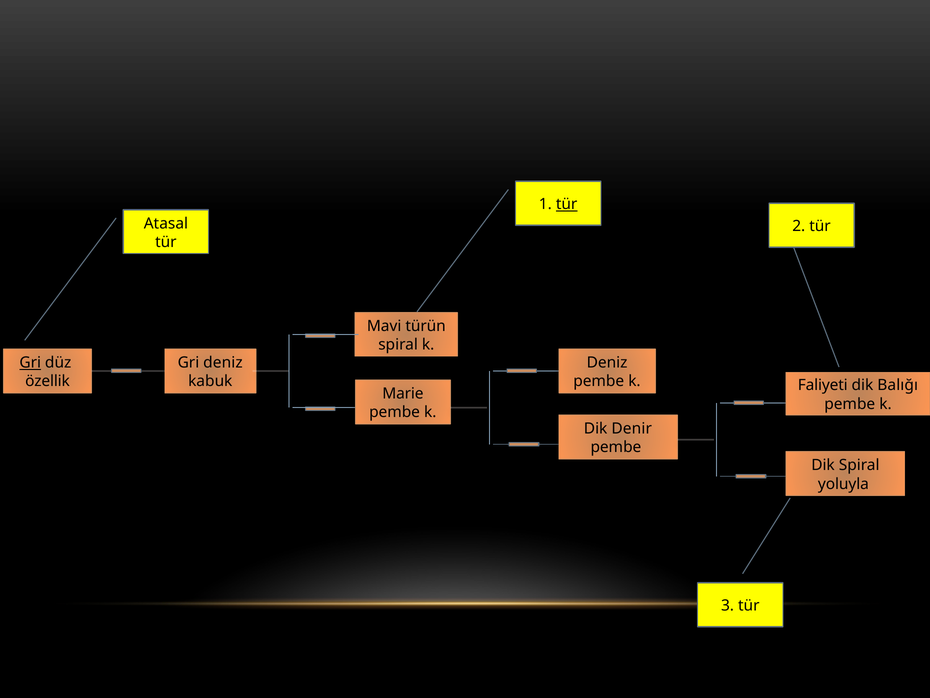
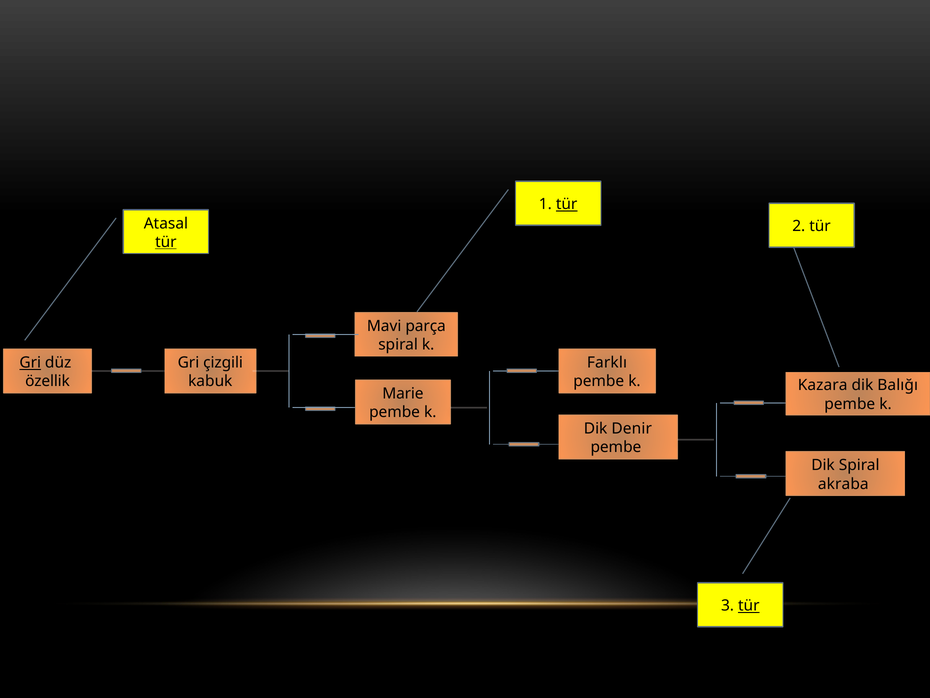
tür underline: none -> present (166, 242)
türün: türün -> parça (426, 326)
Gri deniz: deniz -> çizgili (223, 362)
Deniz: Deniz -> Farklı (607, 362)
Faliyeti: Faliyeti -> Kazara (823, 385)
yoluyla: yoluyla -> akraba (843, 484)
tür underline: none -> present (749, 605)
